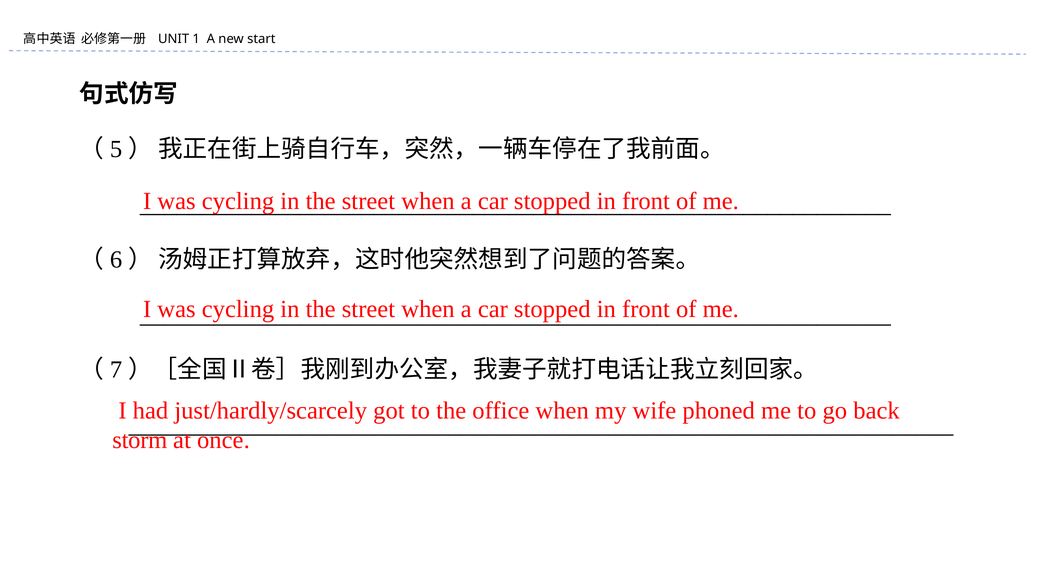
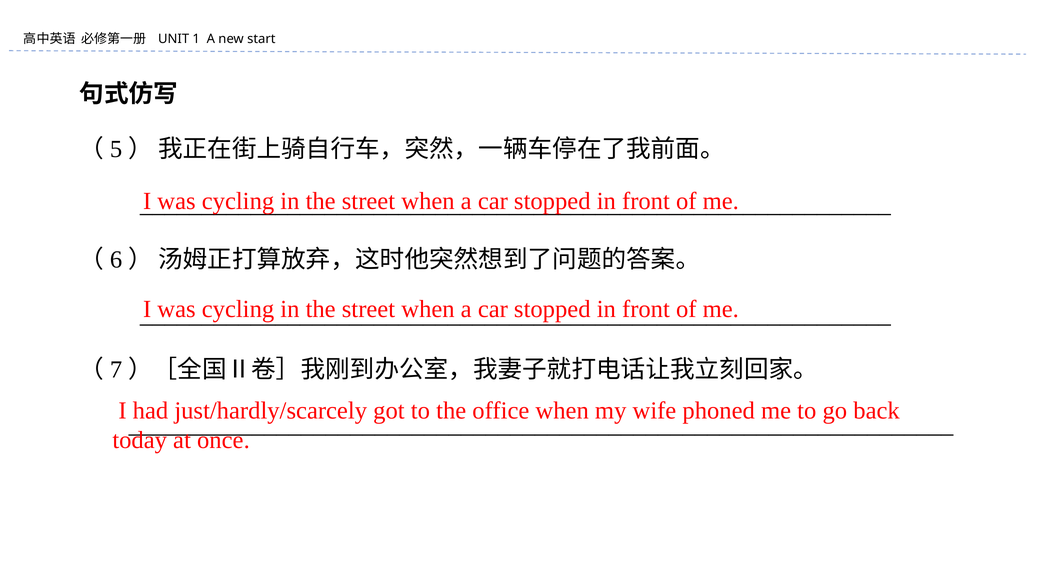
storm: storm -> today (140, 441)
